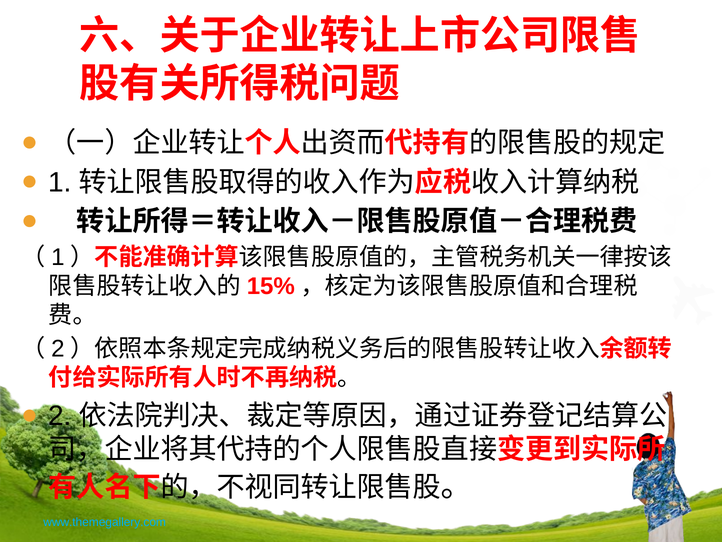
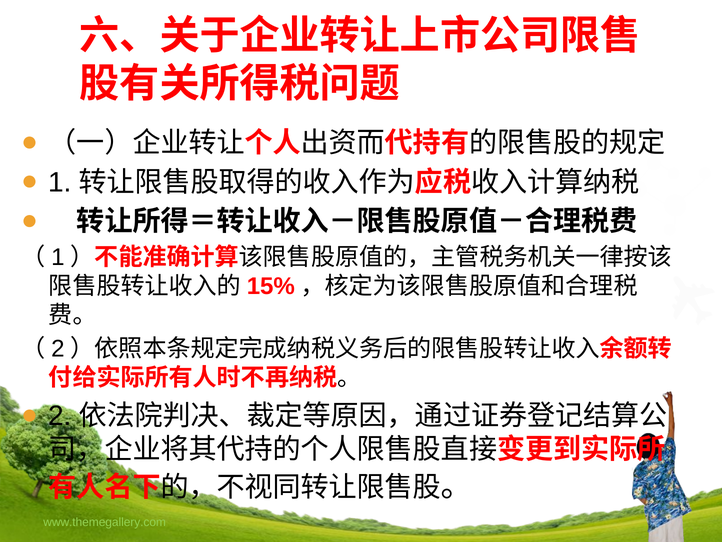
www.themegallery.com colour: light blue -> light green (105, 522)
